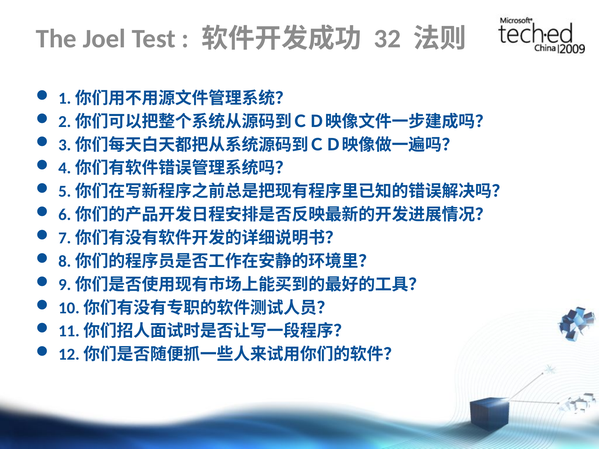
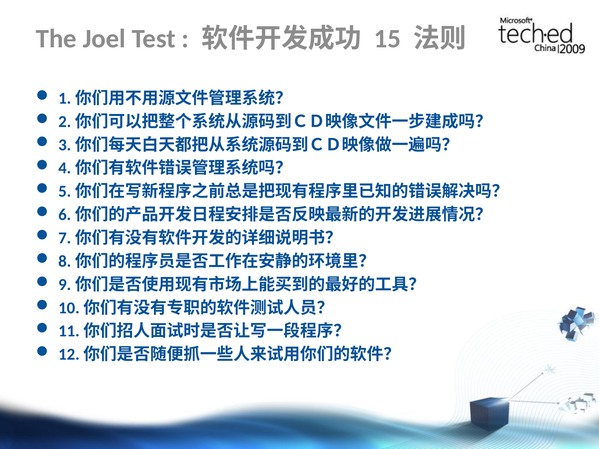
32: 32 -> 15 (387, 39)
